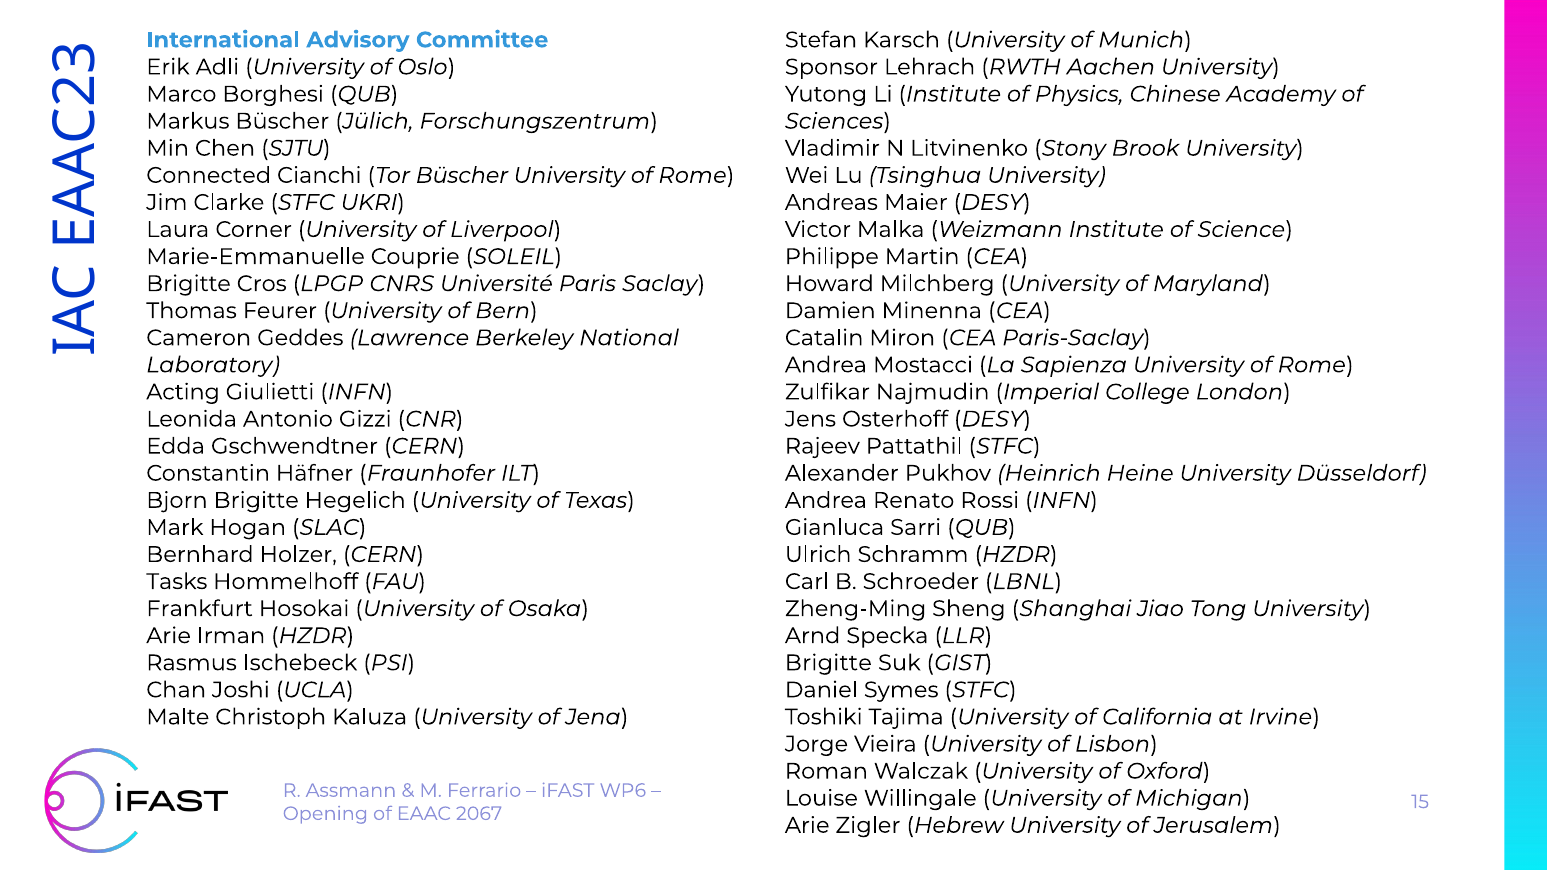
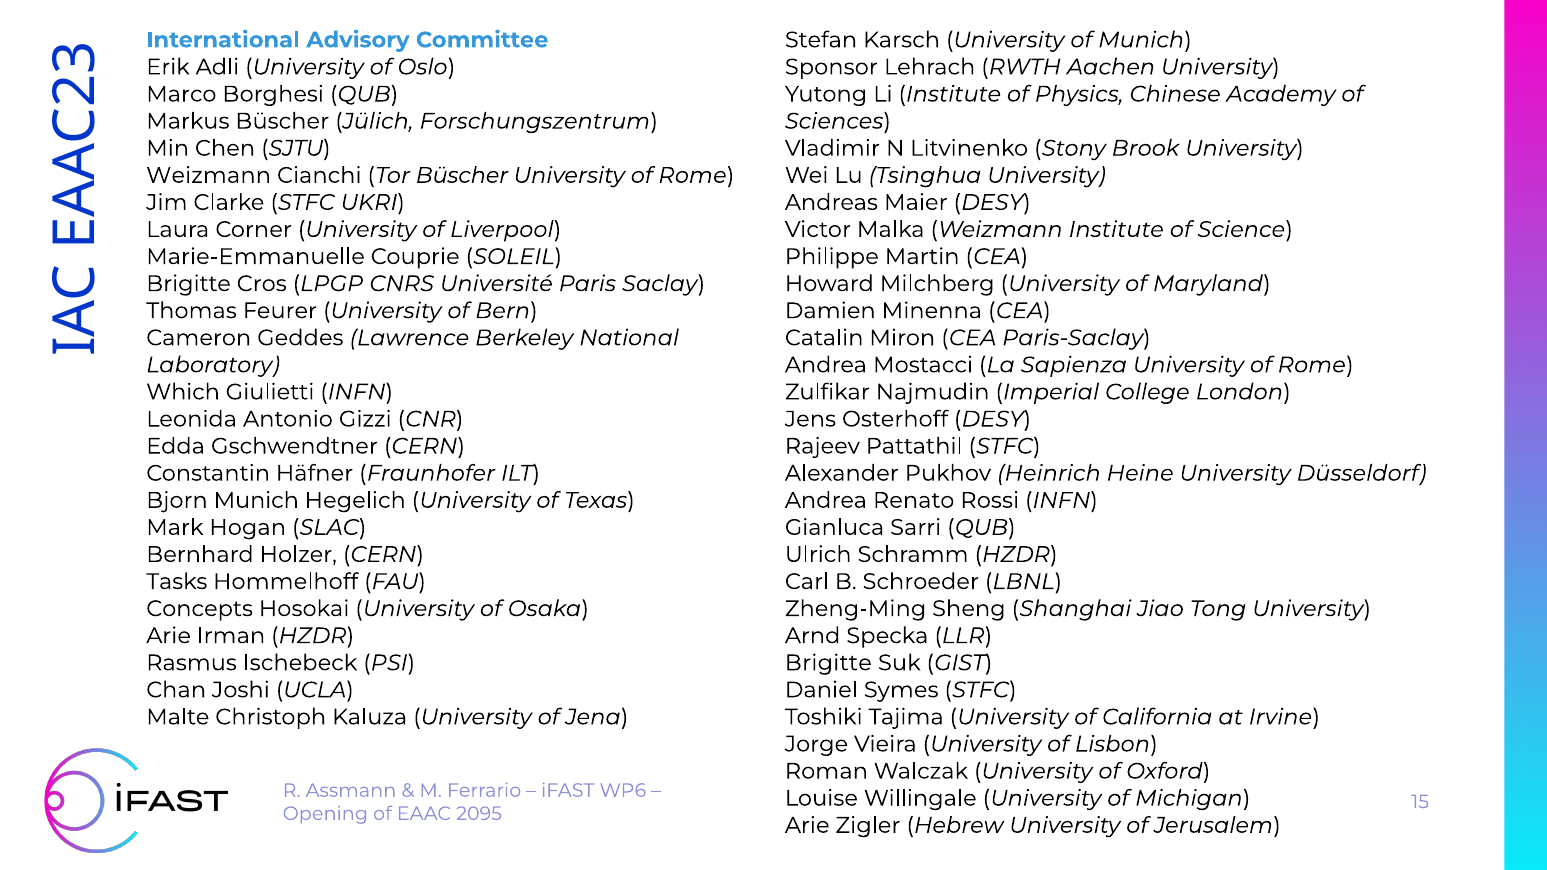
Connected: Connected -> Weizmann (209, 175)
Acting: Acting -> Which (183, 392)
Bjorn Brigitte: Brigitte -> Munich (256, 500)
Frankfurt: Frankfurt -> Concepts (200, 609)
2067: 2067 -> 2095 (479, 814)
